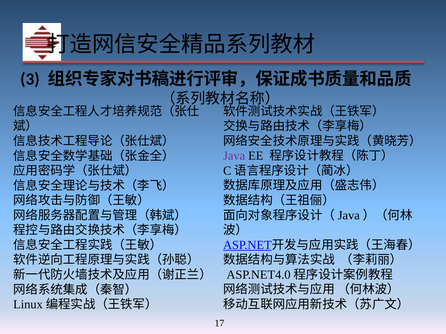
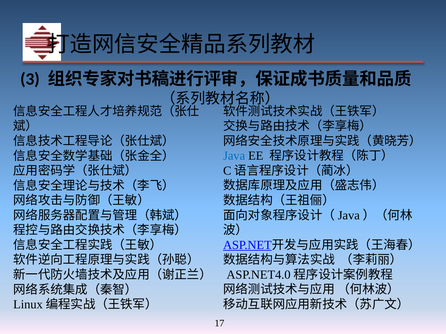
Java colour: purple -> blue (234, 156)
